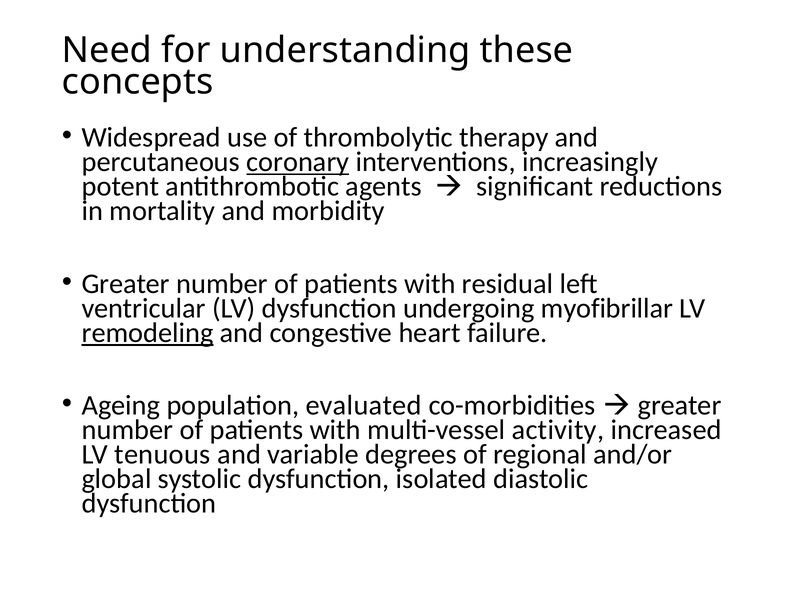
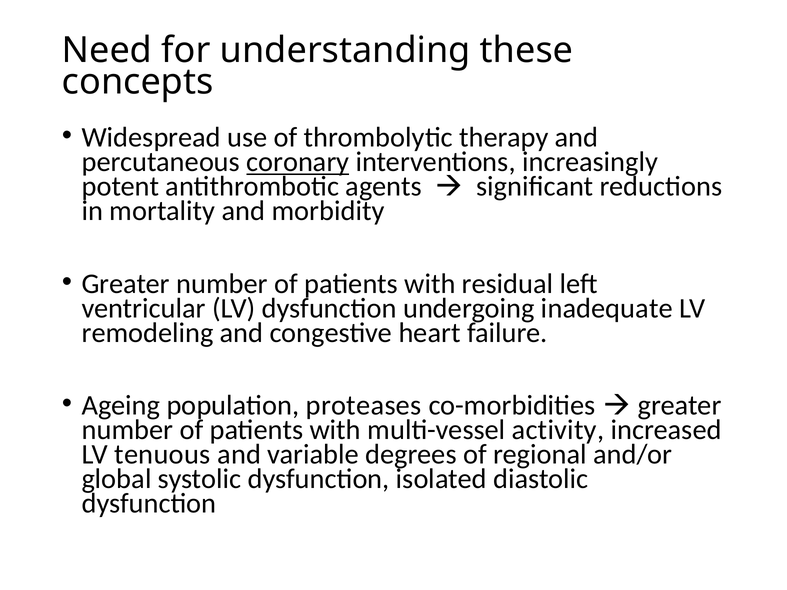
myofibrillar: myofibrillar -> inadequate (607, 308)
remodeling underline: present -> none (148, 333)
evaluated: evaluated -> proteases (364, 406)
